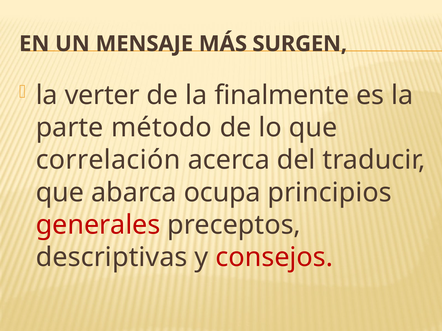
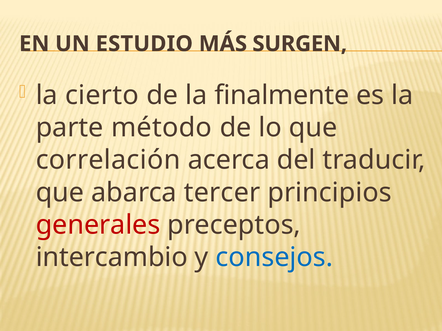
MENSAJE: MENSAJE -> ESTUDIO (144, 44)
verter: verter -> cierto (102, 95)
ocupa: ocupa -> tercer (222, 193)
descriptivas: descriptivas -> intercambio (112, 258)
consejos colour: red -> blue (274, 258)
